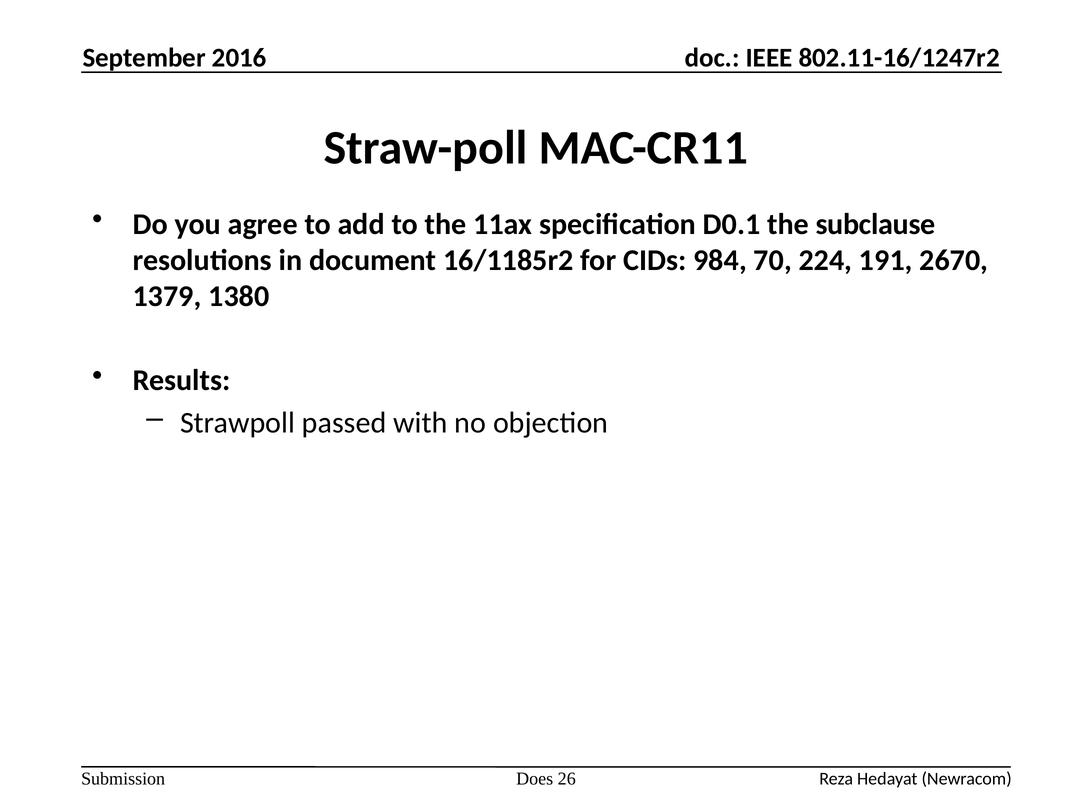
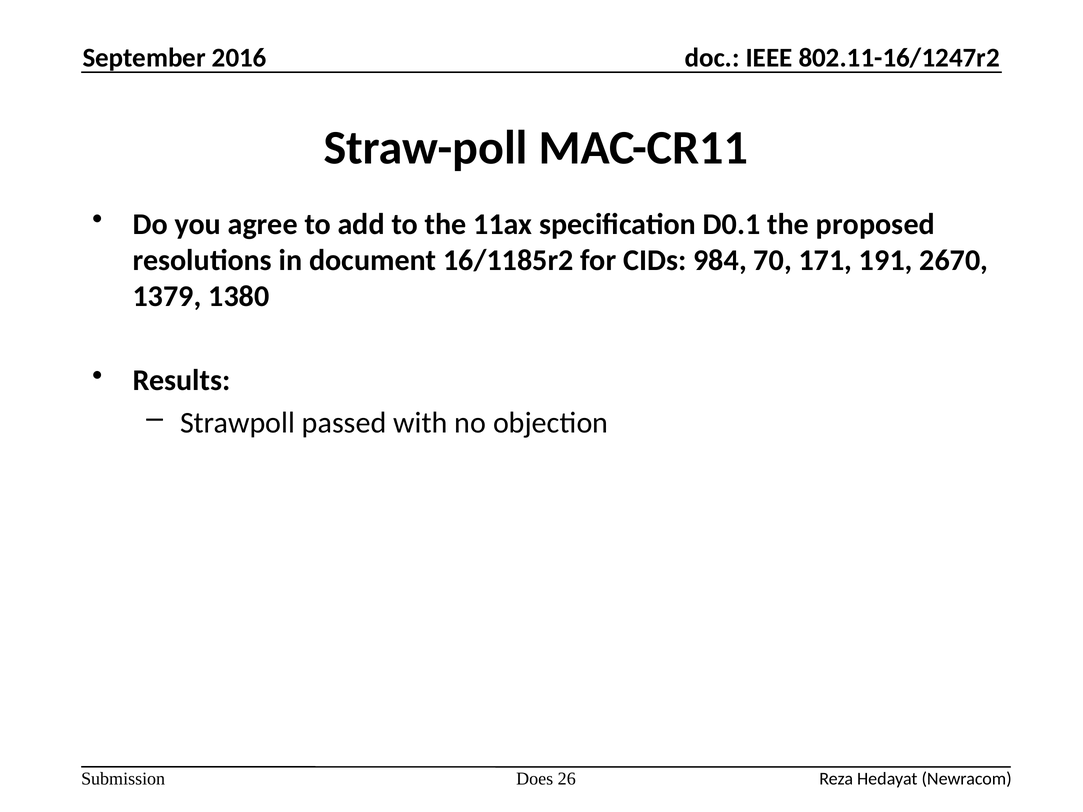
subclause: subclause -> proposed (875, 224)
224: 224 -> 171 (825, 260)
